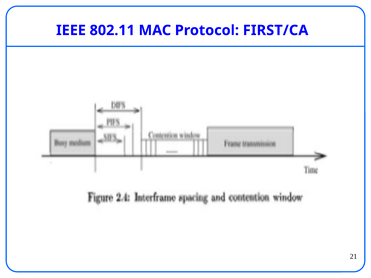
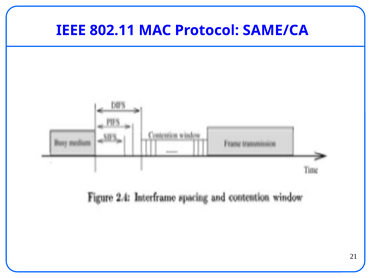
FIRST/CA: FIRST/CA -> SAME/CA (276, 30)
